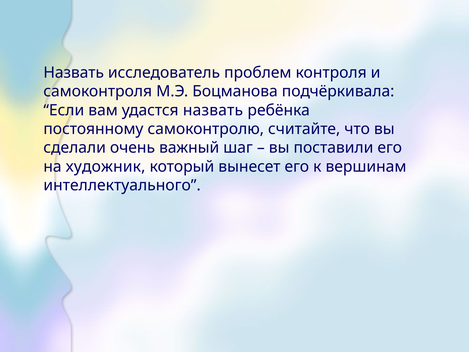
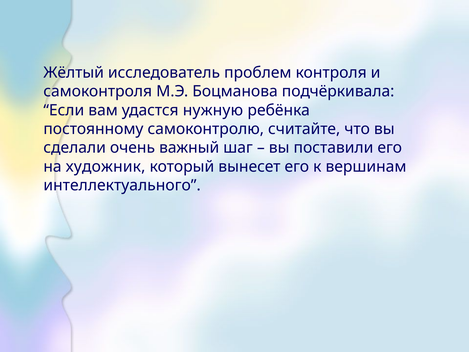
Назвать: Назвать -> Жёлтый (74, 73)
удастся назвать: назвать -> нужную (213, 110)
